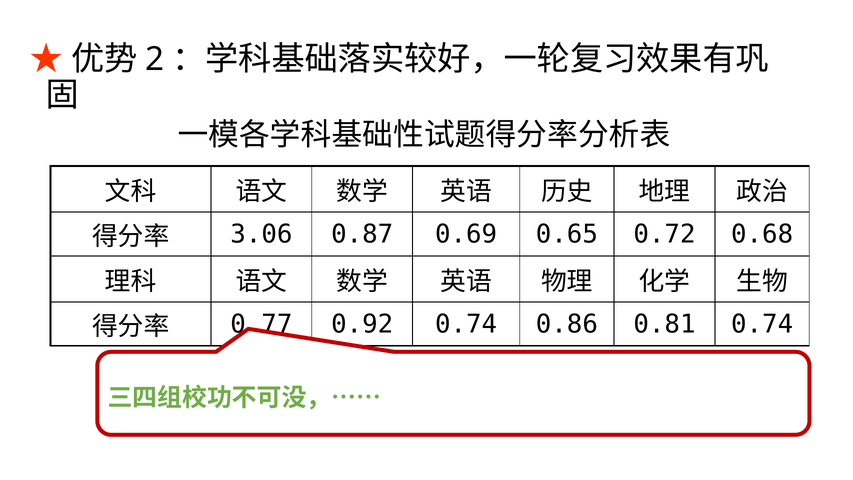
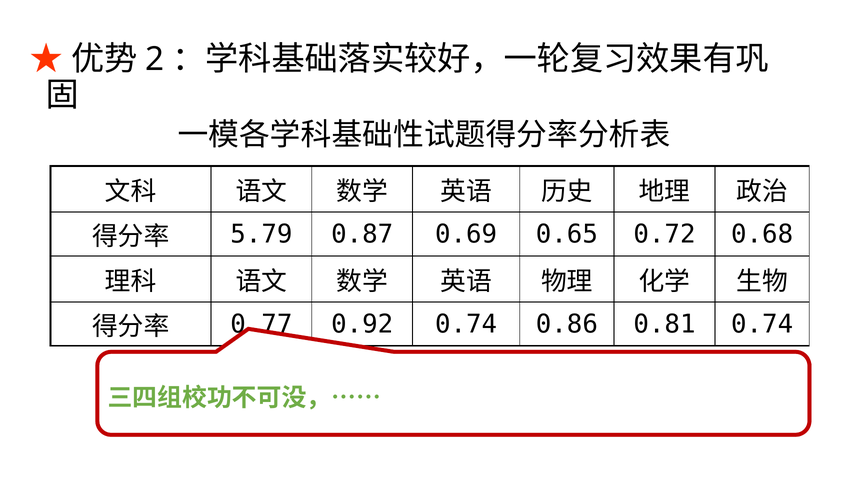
3.06: 3.06 -> 5.79 (261, 234)
